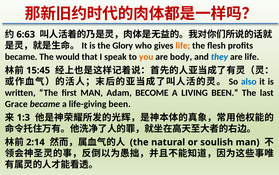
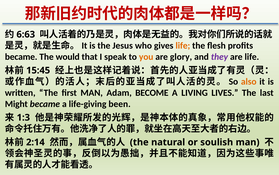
Glory: Glory -> Jesus (123, 45)
body: body -> glory (181, 57)
they colour: blue -> purple (219, 57)
also colour: blue -> orange (249, 81)
LIVING BEEN: BEEN -> LIVES (225, 92)
Grace: Grace -> Might (16, 104)
